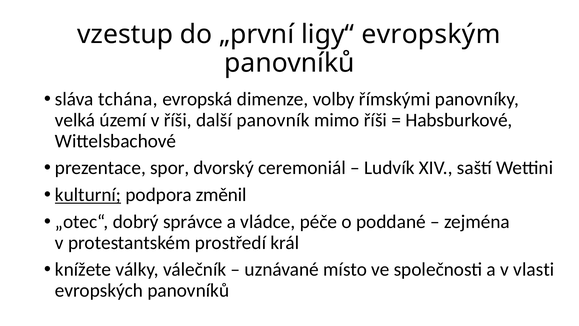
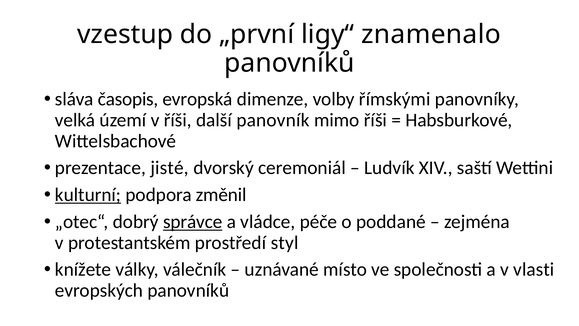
evropským: evropským -> znamenalo (431, 34)
tchána: tchána -> časopis (128, 99)
spor: spor -> jisté (170, 168)
správce underline: none -> present (193, 222)
král: král -> styl (285, 242)
